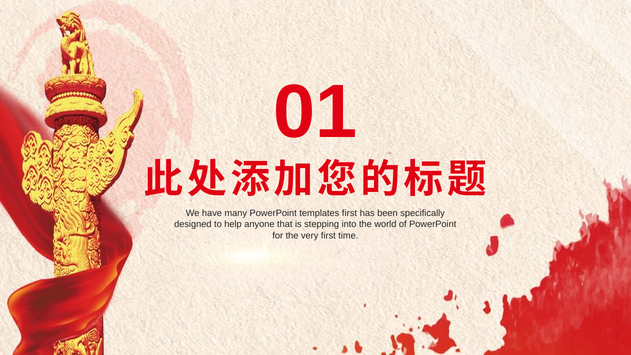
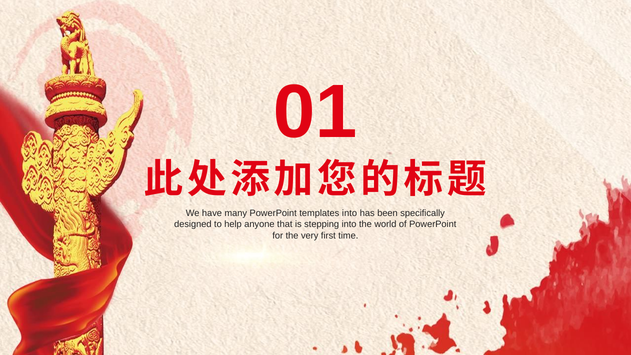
templates first: first -> into (350, 213)
